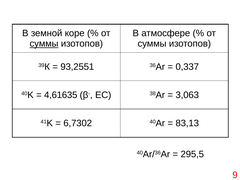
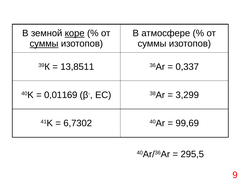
коре underline: none -> present (75, 33)
93,2551: 93,2551 -> 13,8511 (77, 67)
4,61635: 4,61635 -> 0,01169 (61, 95)
3,063: 3,063 -> 3,299 (187, 95)
83,13: 83,13 -> 99,69 (187, 123)
